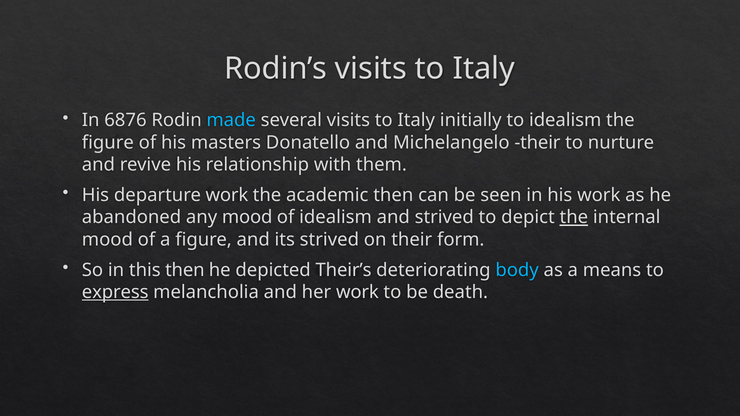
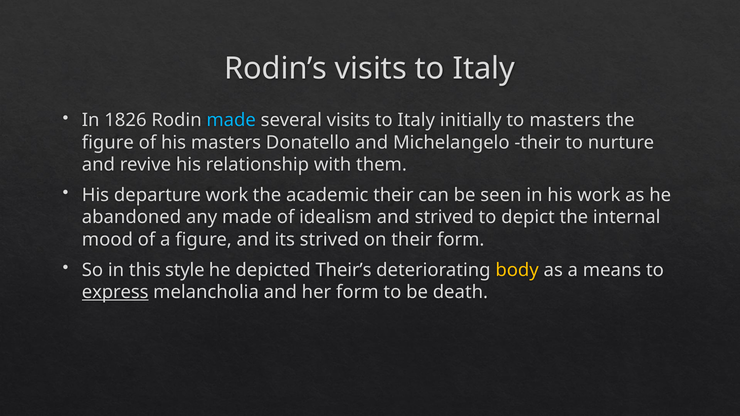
6876: 6876 -> 1826 (125, 120)
to idealism: idealism -> masters (565, 120)
academic then: then -> their (393, 195)
any mood: mood -> made (247, 217)
the underline: present -> none (574, 217)
this then: then -> style (185, 270)
body colour: light blue -> yellow (517, 270)
her work: work -> form (357, 292)
